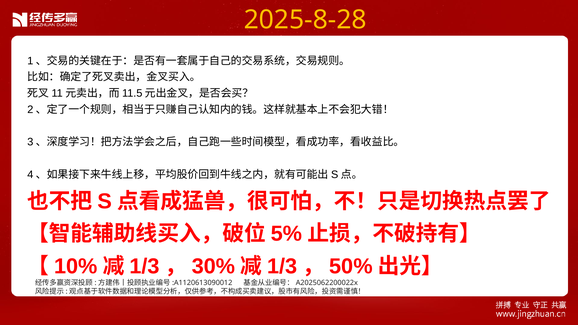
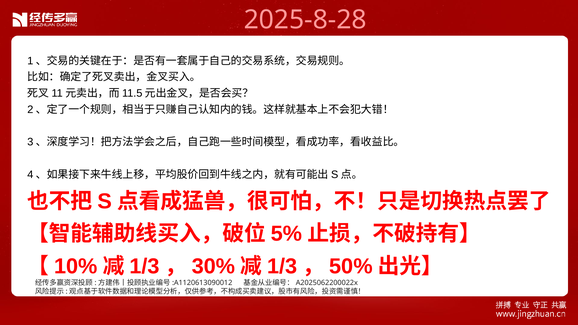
2025-8-28 colour: yellow -> pink (305, 20)
